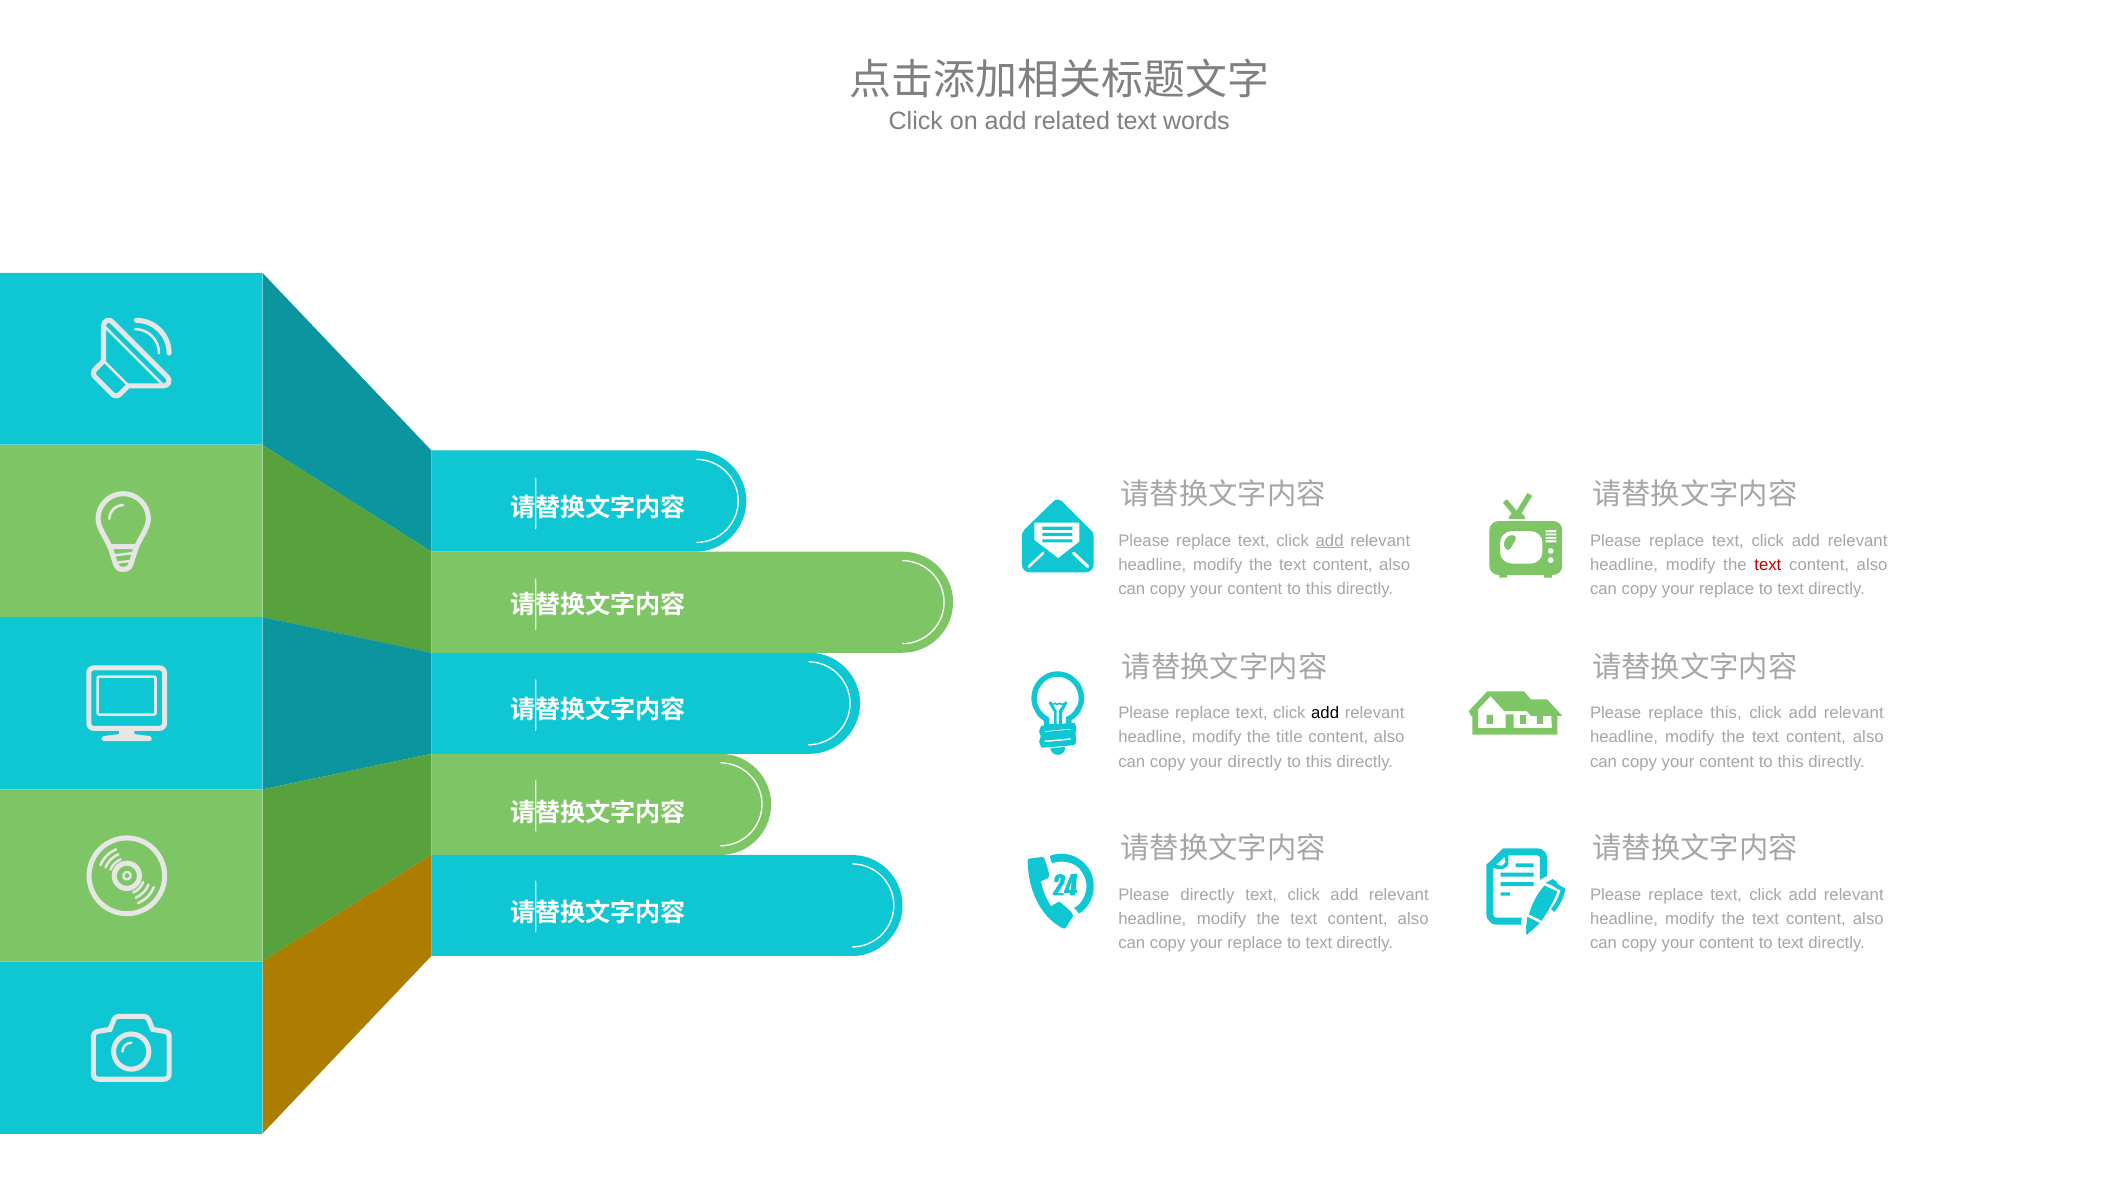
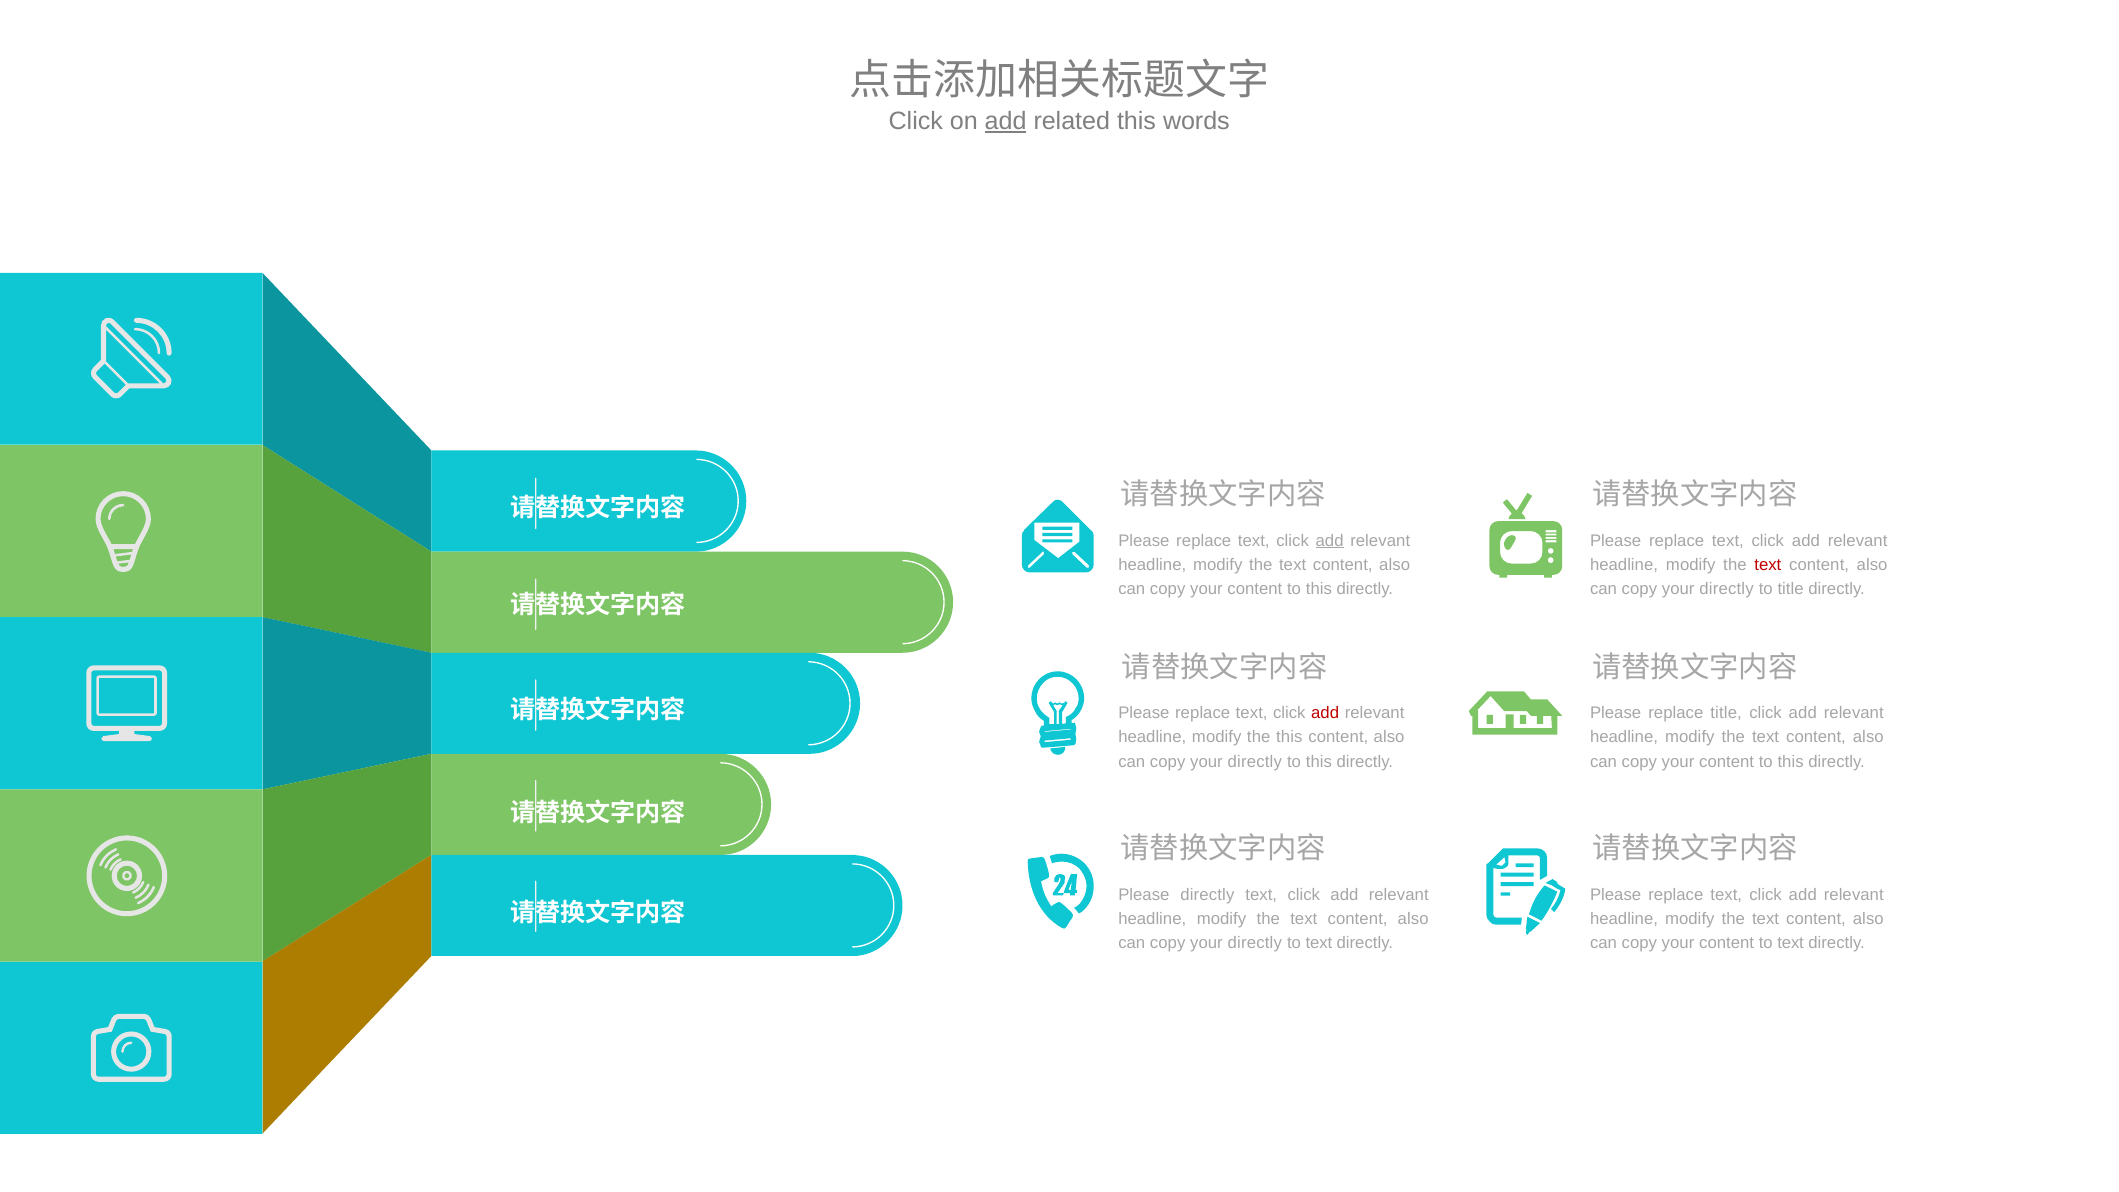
add underline: none -> present (1006, 121)
related text: text -> this (1137, 121)
replace: replace -> directly (1727, 589)
text: text -> title (1791, 589)
add colour: black -> red (1325, 713)
replace this: this -> title (1726, 713)
the title: title -> this (1289, 737)
replace: replace -> directly (1255, 943)
